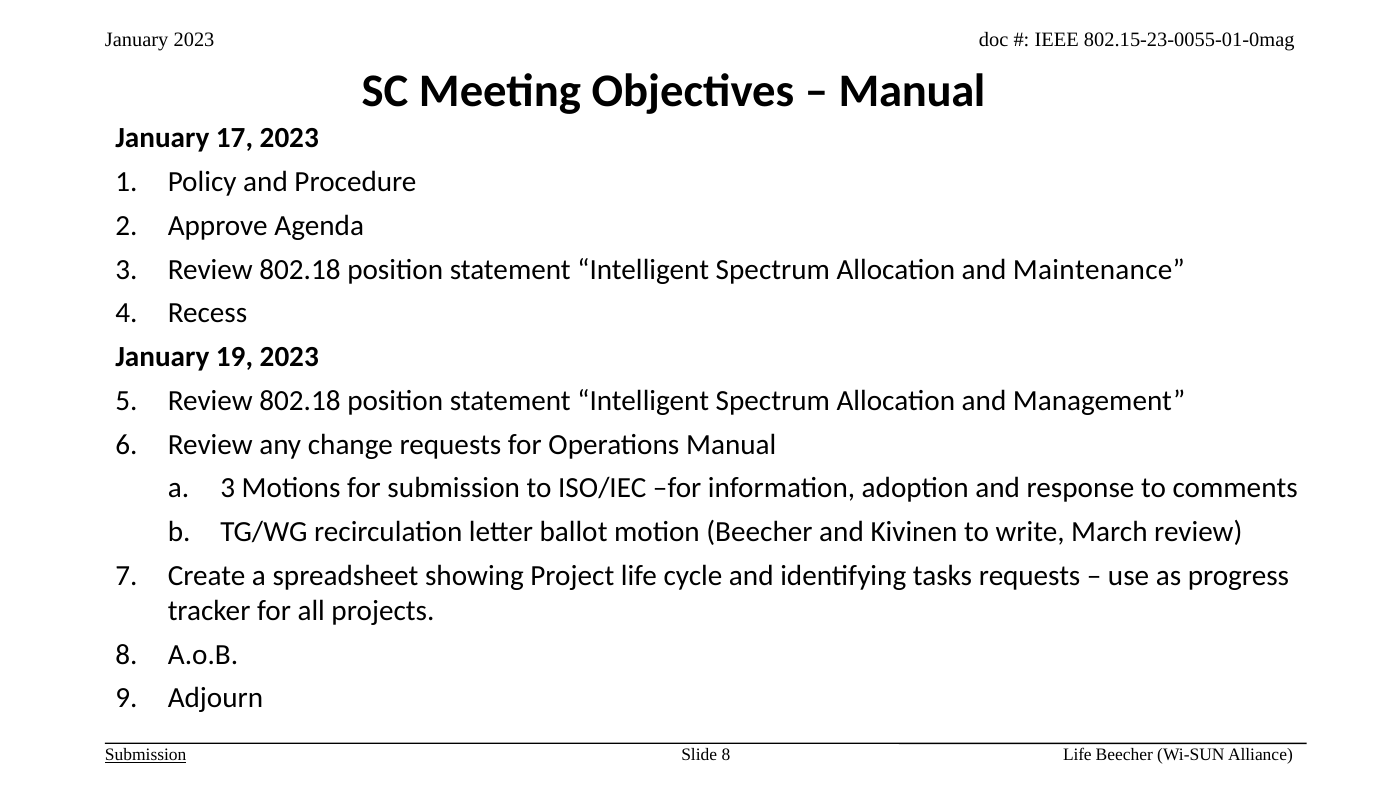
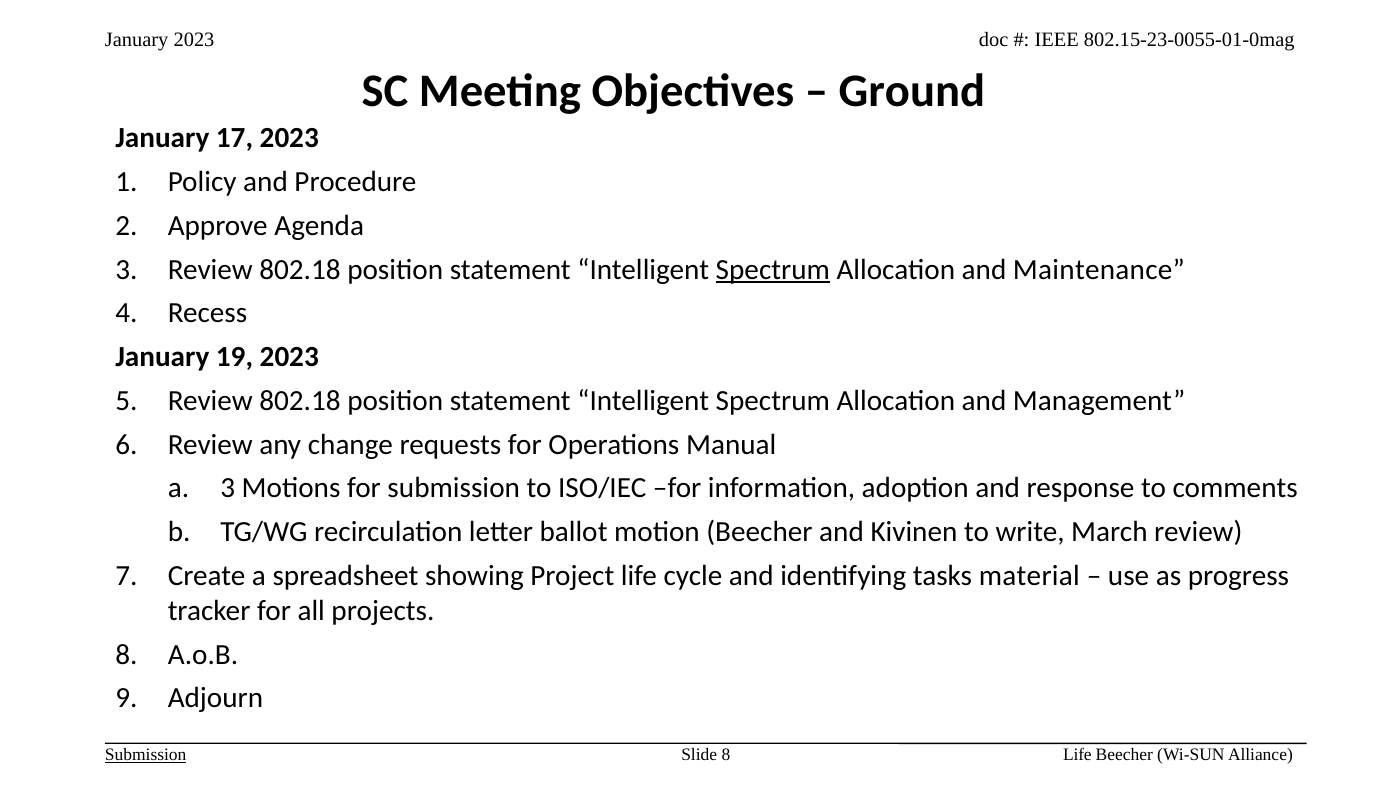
Manual: Manual -> Ground (912, 91)
Spectrum underline: none -> present (773, 270)
tasks requests: requests -> material (1029, 576)
